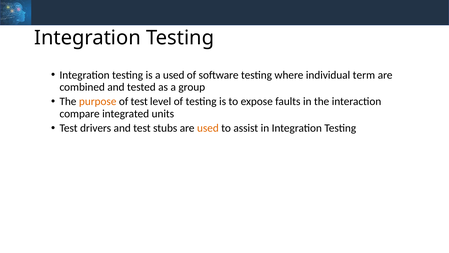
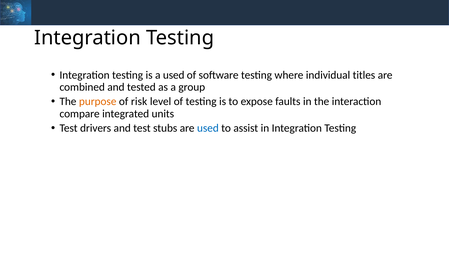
term: term -> titles (364, 75)
of test: test -> risk (139, 101)
used colour: orange -> blue (208, 128)
